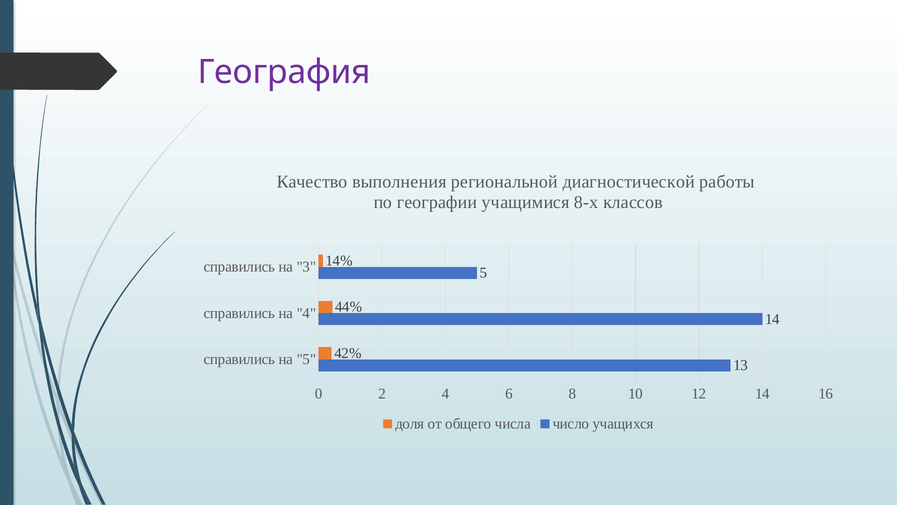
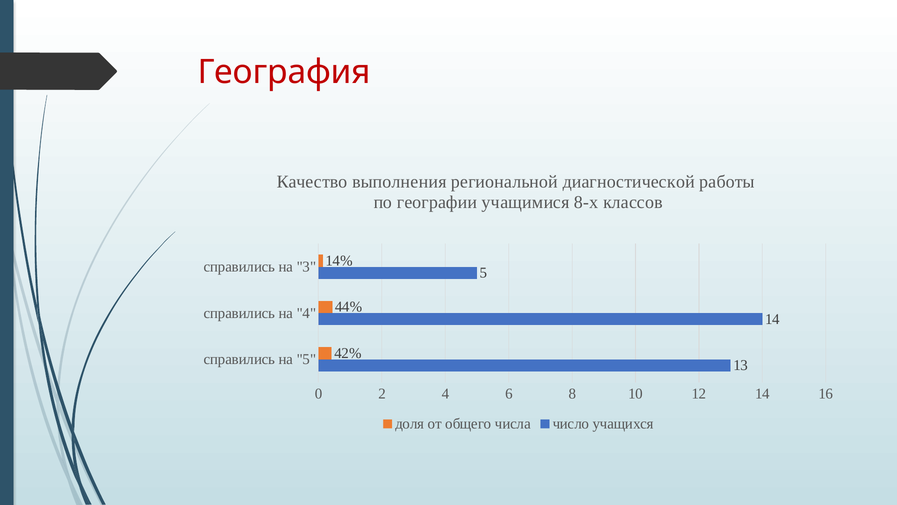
География colour: purple -> red (284, 72)
